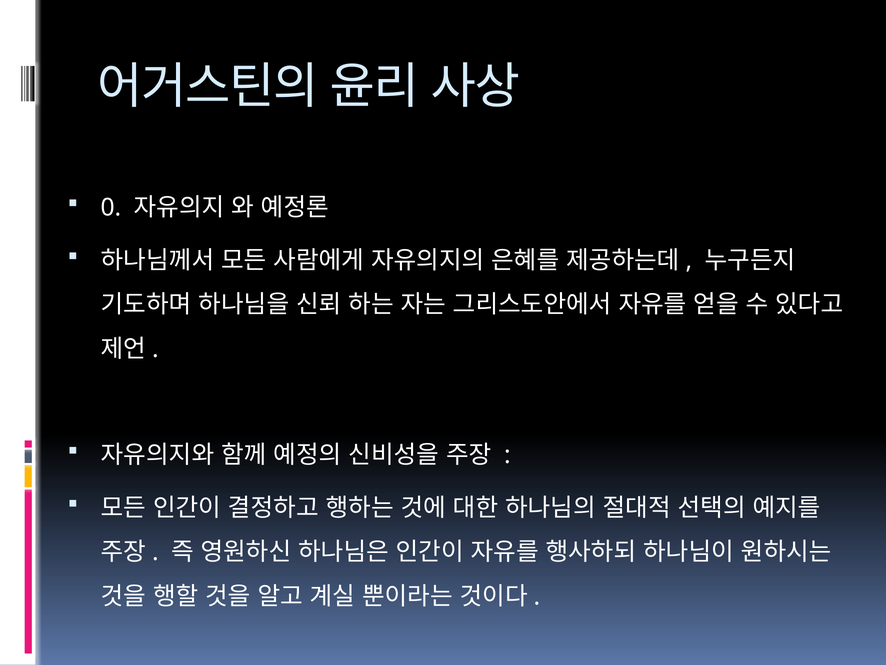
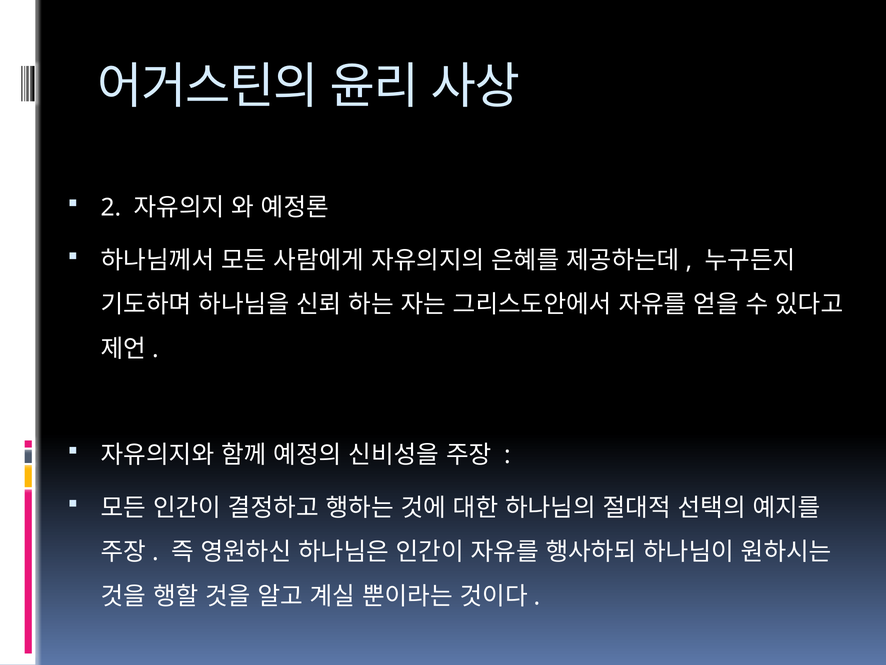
0: 0 -> 2 (111, 207)
